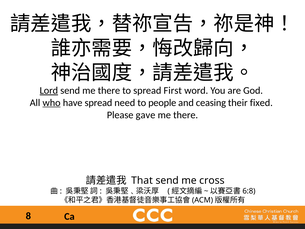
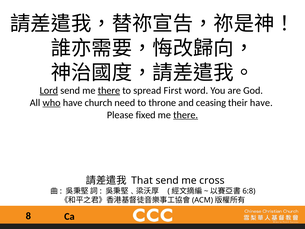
there underline: none -> present (109, 90)
have spread: spread -> church (98, 103)
people: people -> throne (162, 103)
their fixed: fixed -> have (261, 103)
gave: gave -> fixed (146, 115)
there underline: none -> present (186, 115)
